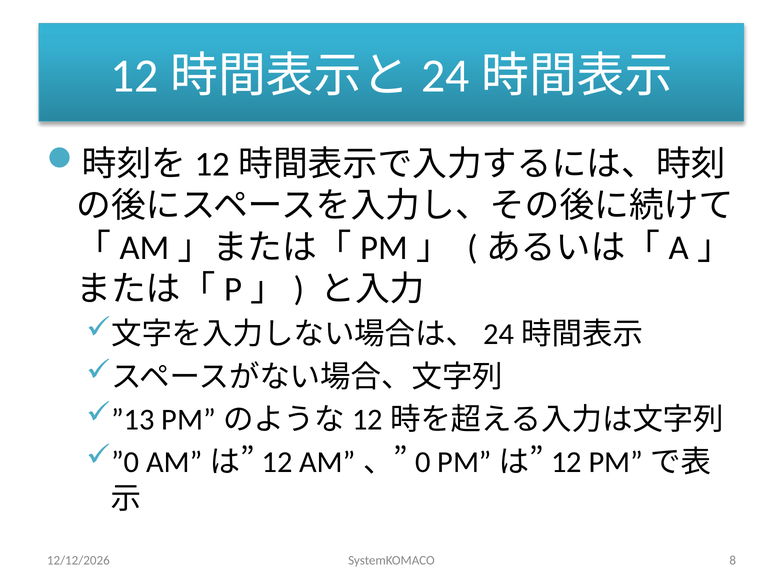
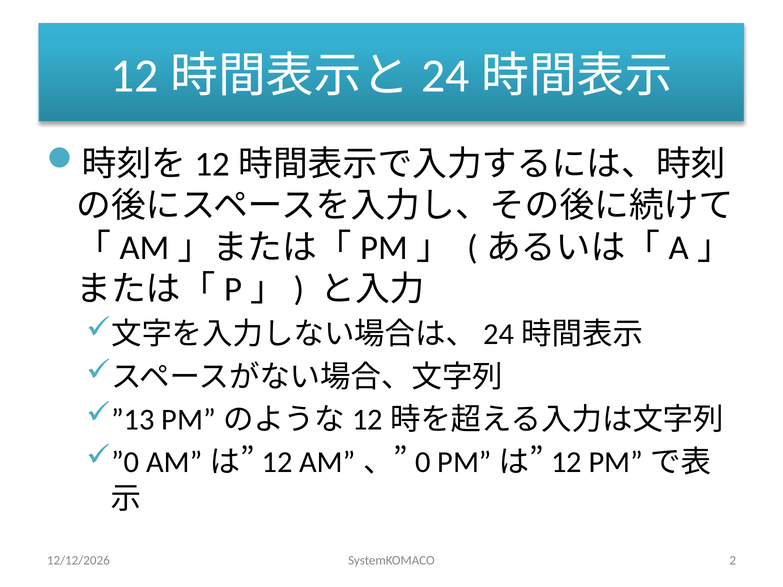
8: 8 -> 2 (733, 561)
